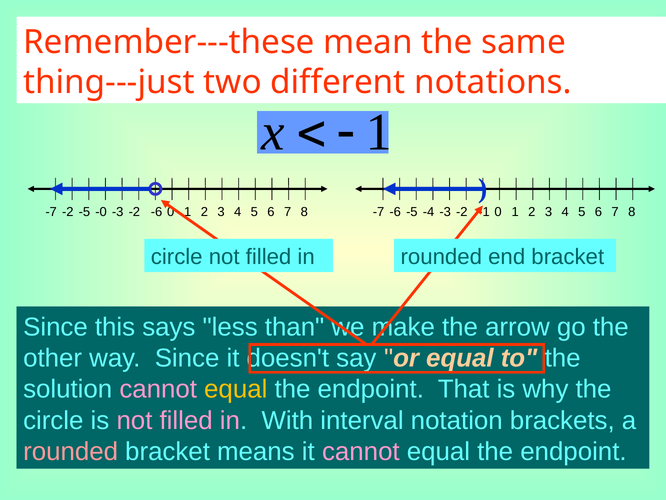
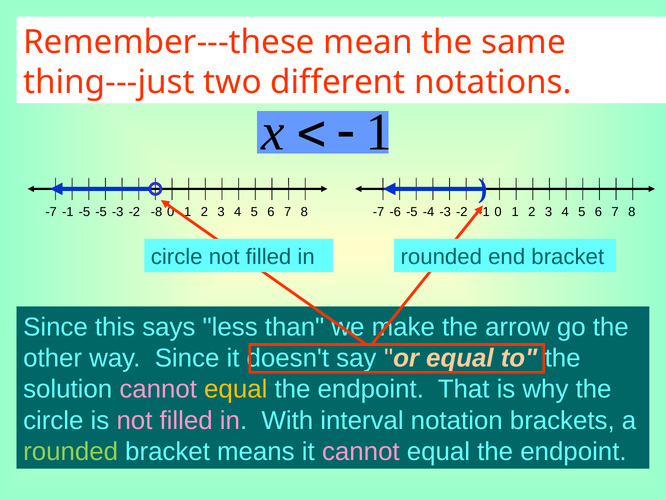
-7 -2: -2 -> -1 (68, 212)
-5 -0: -0 -> -5 (101, 212)
-2 -6: -6 -> -8 (157, 212)
rounded colour: pink -> light green (71, 451)
